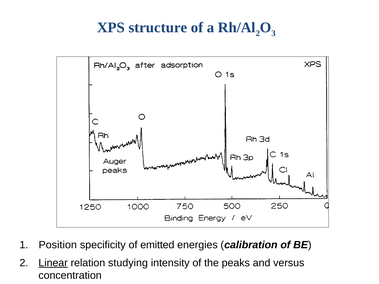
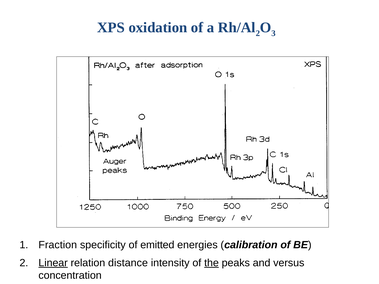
structure: structure -> oxidation (158, 28)
Position: Position -> Fraction (58, 245)
studying: studying -> distance (128, 263)
the underline: none -> present (212, 263)
